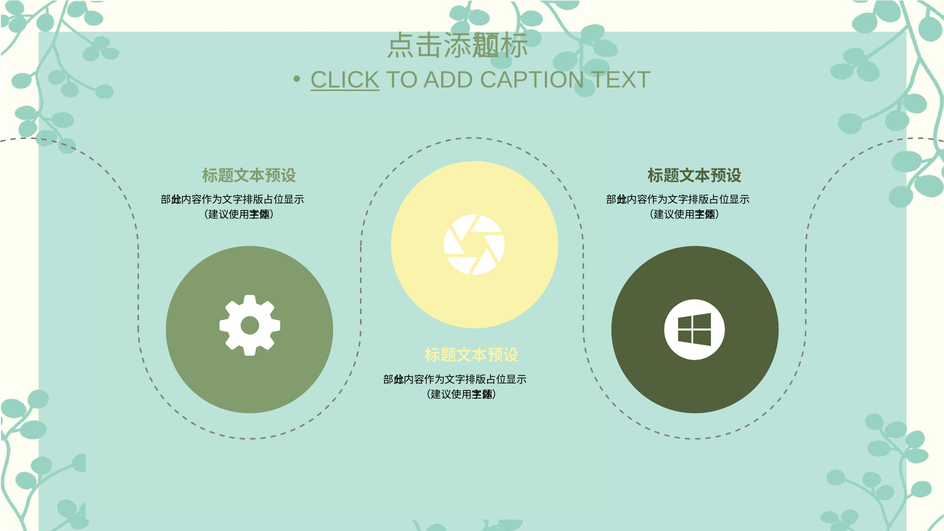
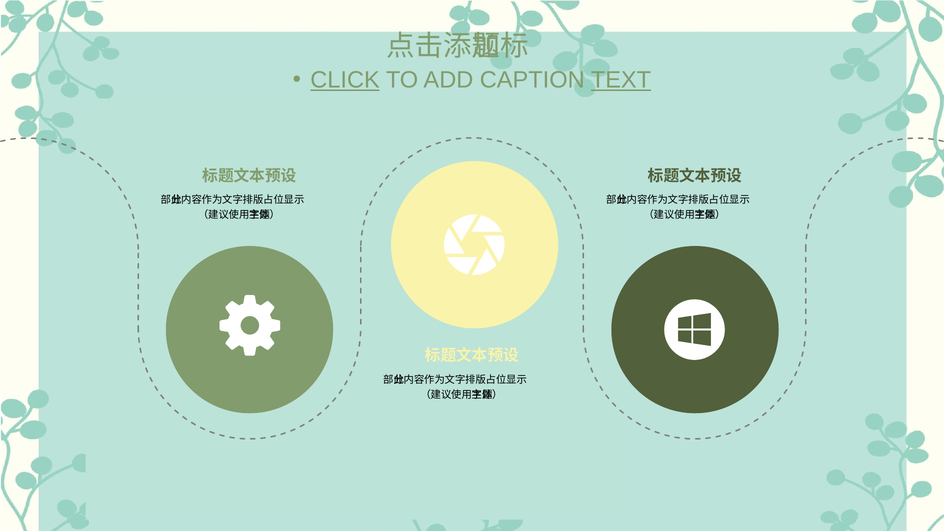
TEXT underline: none -> present (621, 80)
